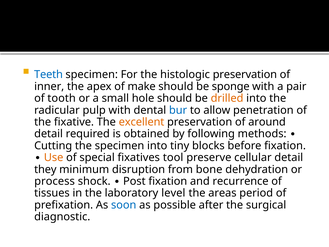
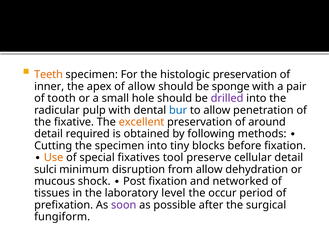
Teeth colour: blue -> orange (48, 75)
of make: make -> allow (141, 86)
drilled colour: orange -> purple (227, 98)
they: they -> sulci (45, 169)
from bone: bone -> allow (209, 169)
process: process -> mucous (55, 181)
recurrence: recurrence -> networked (240, 181)
areas: areas -> occur (222, 193)
soon colour: blue -> purple (124, 205)
diagnostic: diagnostic -> fungiform (62, 217)
